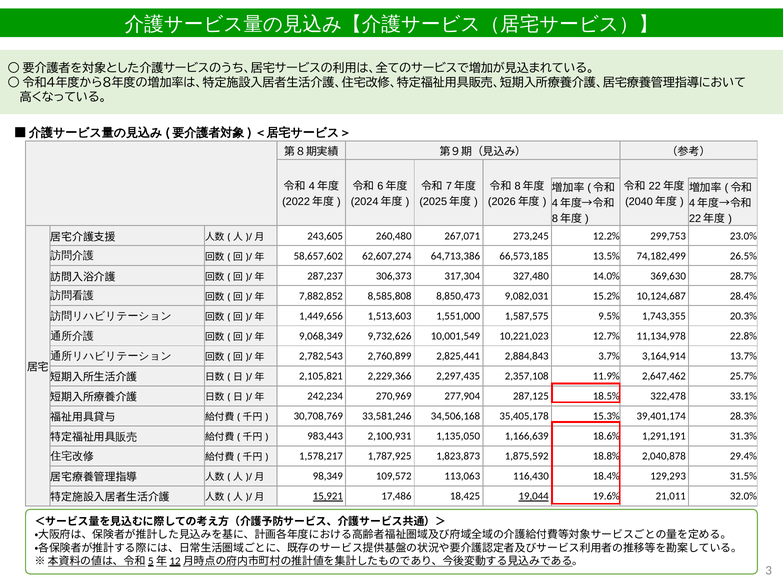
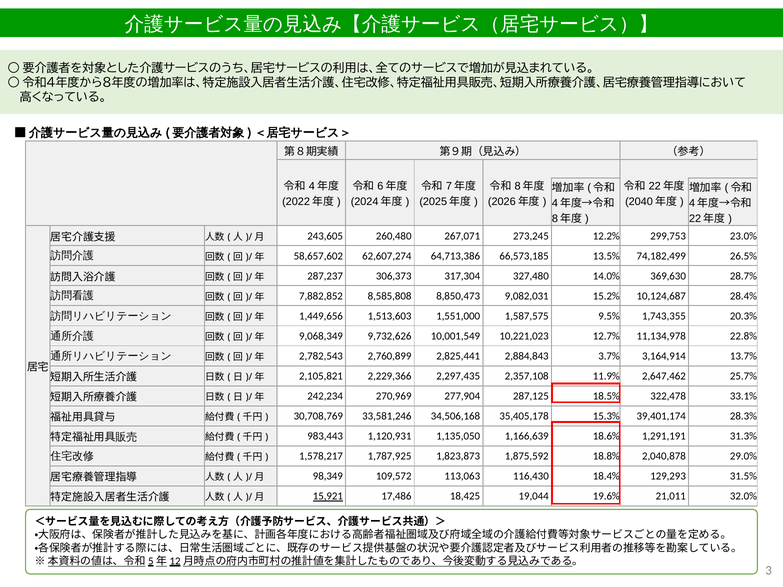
2,100,931: 2,100,931 -> 1,120,931 (390, 436)
29.4%: 29.4% -> 29.0% (743, 456)
19,044 underline: present -> none (534, 497)
